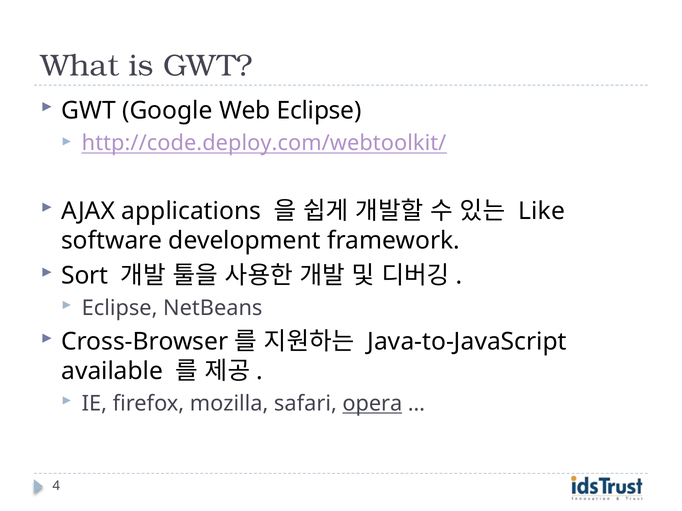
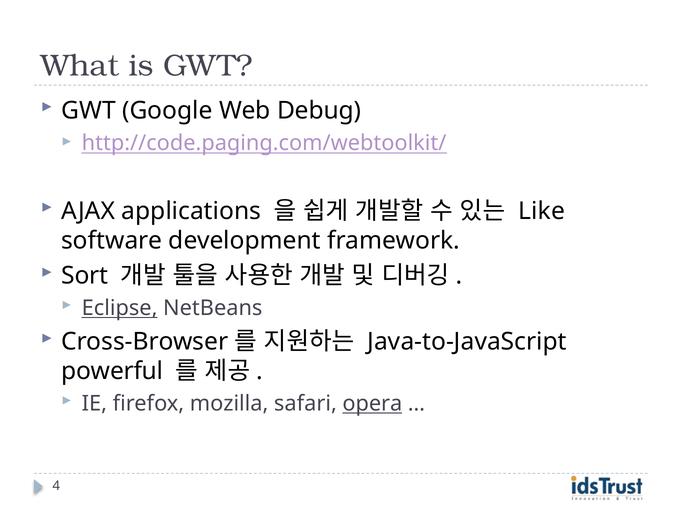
Web Eclipse: Eclipse -> Debug (319, 111)
http://code.deploy.com/webtoolkit/: http://code.deploy.com/webtoolkit/ -> http://code.paging.com/webtoolkit/ (264, 143)
Eclipse underline: none -> present (120, 308)
available: available -> powerful (112, 372)
